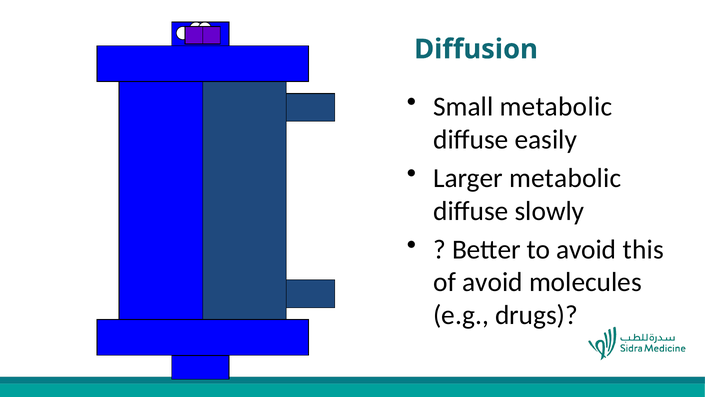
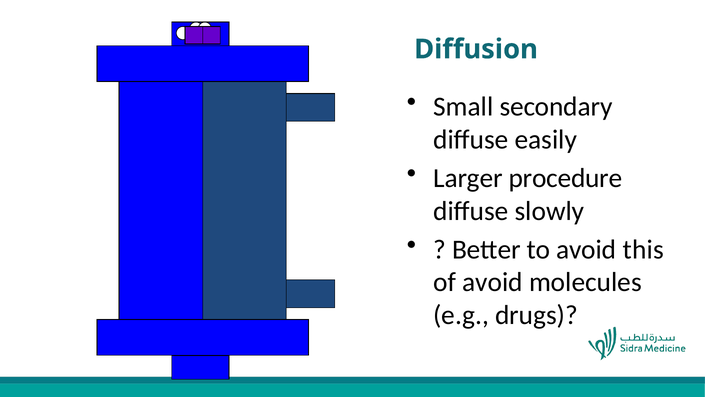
Small metabolic: metabolic -> secondary (556, 107)
Larger metabolic: metabolic -> procedure (566, 178)
